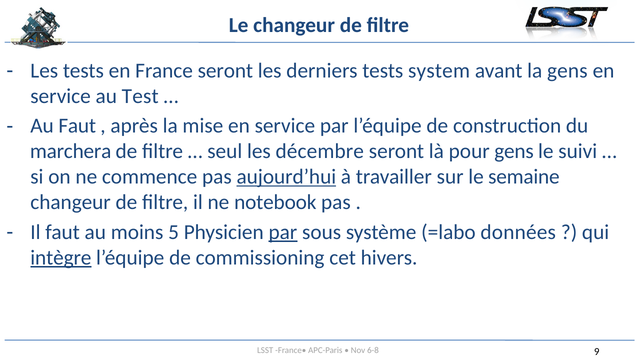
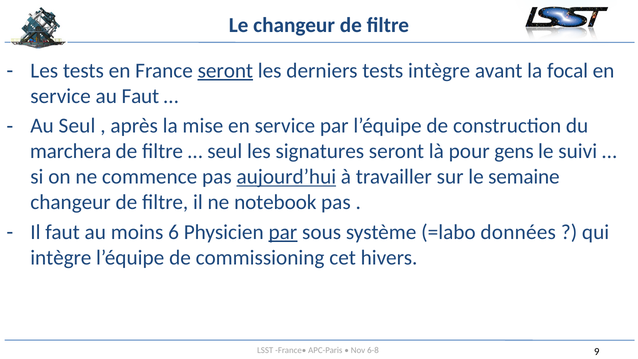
seront underline: none -> present (225, 71)
tests system: system -> intègre (439, 71)
la gens: gens -> focal (568, 71)
au Test: Test -> Faut (140, 96)
Au Faut: Faut -> Seul (77, 126)
décembre: décembre -> signatures (320, 151)
5: 5 -> 6 (174, 232)
intègre underline: present -> none (61, 258)
